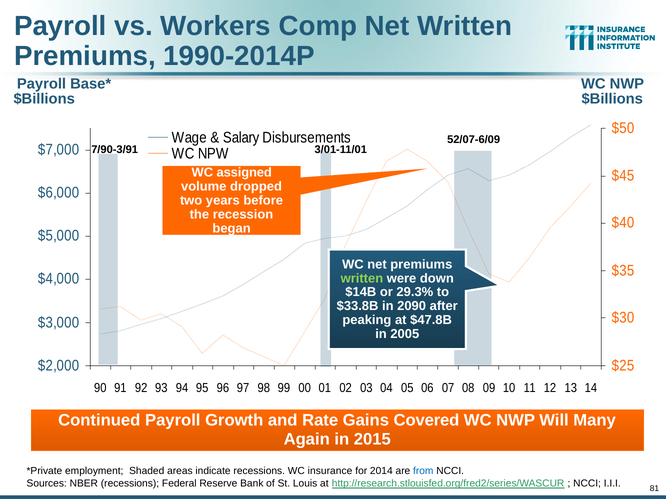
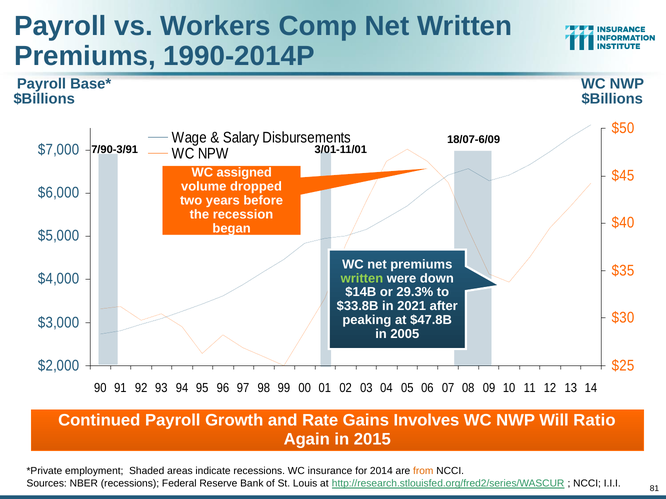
52/07-6/09: 52/07-6/09 -> 18/07-6/09 (474, 140)
2090: 2090 -> 2021 (412, 307)
Covered: Covered -> Involves (426, 421)
Many: Many -> Ratio (594, 421)
from colour: blue -> orange (423, 471)
